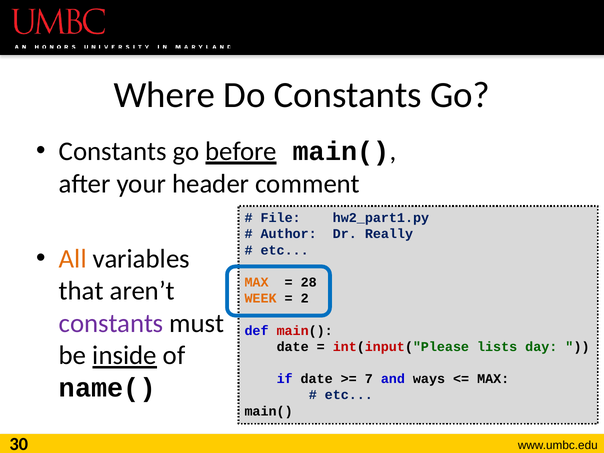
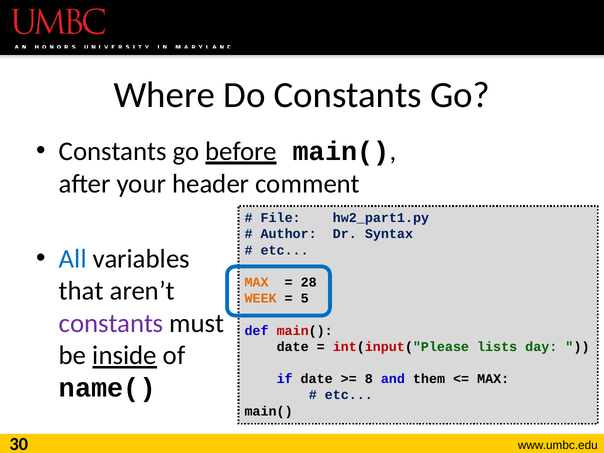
Really: Really -> Syntax (389, 234)
All colour: orange -> blue (73, 259)
2: 2 -> 5 (305, 298)
7: 7 -> 8 (369, 379)
ways: ways -> them (429, 379)
